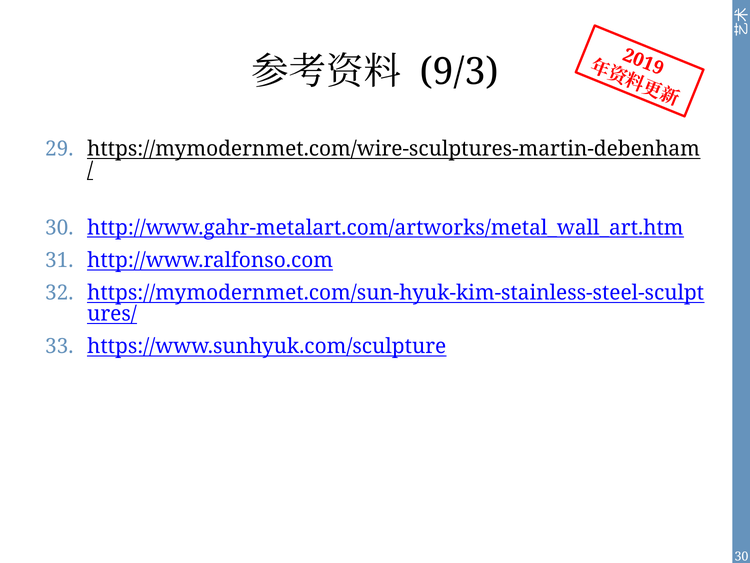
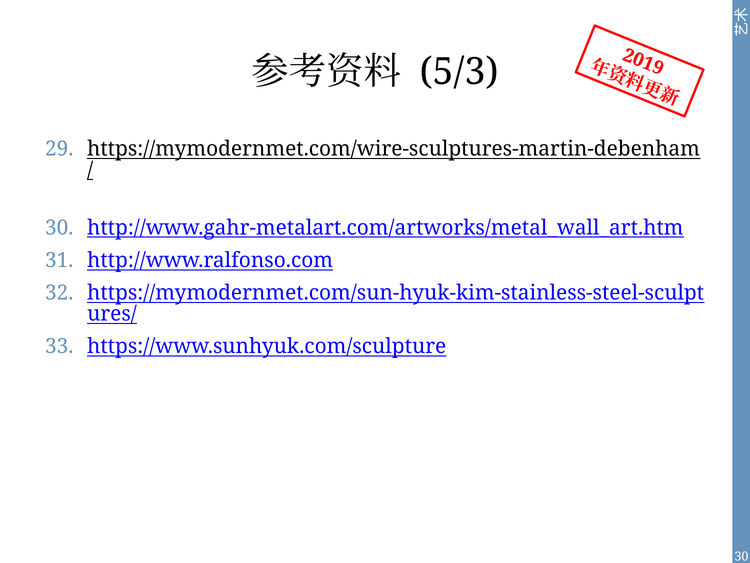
9/3: 9/3 -> 5/3 (459, 72)
